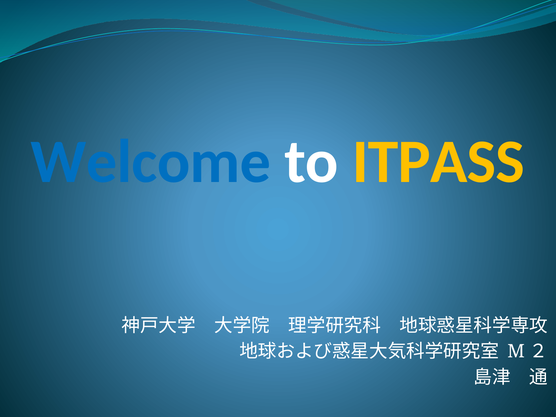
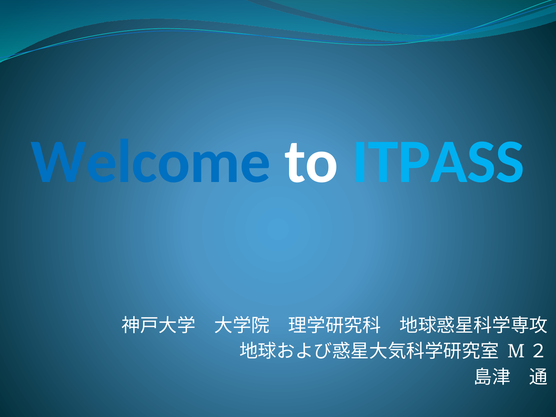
ITPASS colour: yellow -> light blue (438, 162)
